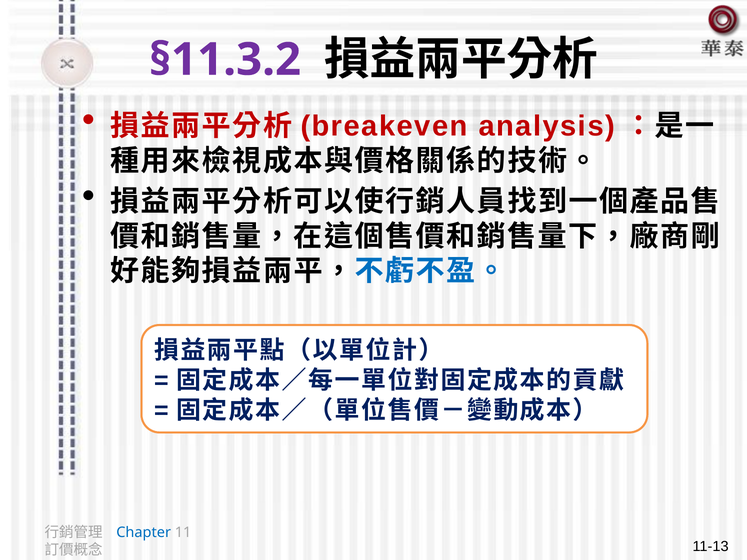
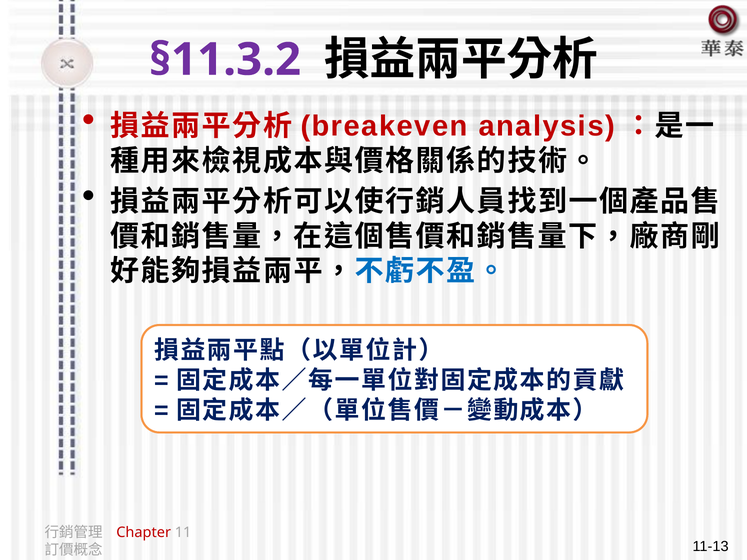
Chapter colour: blue -> red (144, 533)
